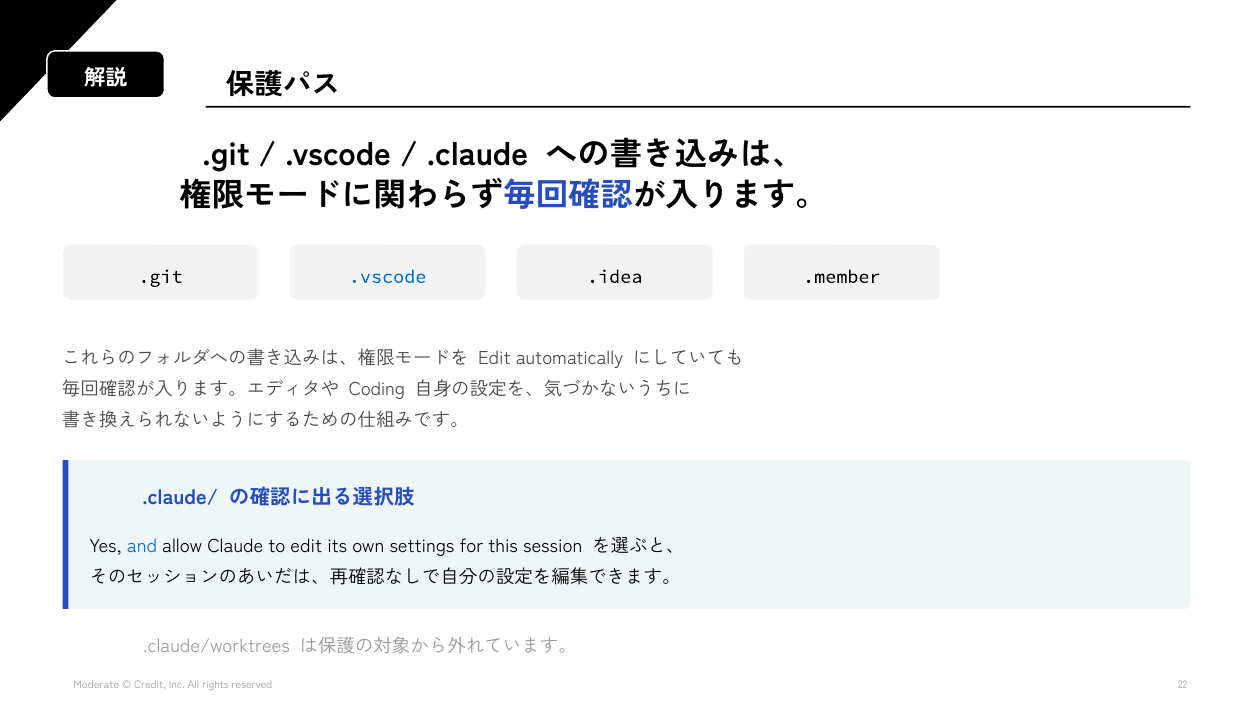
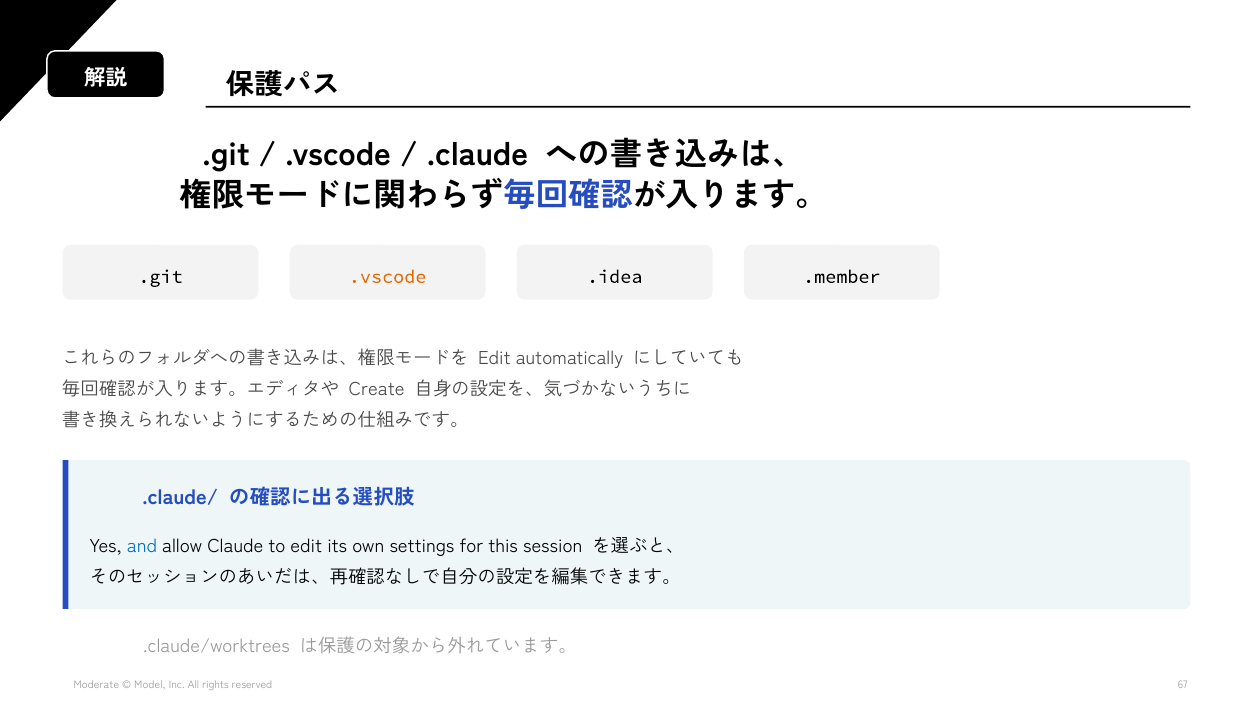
.vscode colour: blue -> orange (388, 277)
Coding: Coding -> Create (377, 389)
Credit: Credit -> Model (150, 685)
22: 22 -> 67 (1183, 685)
